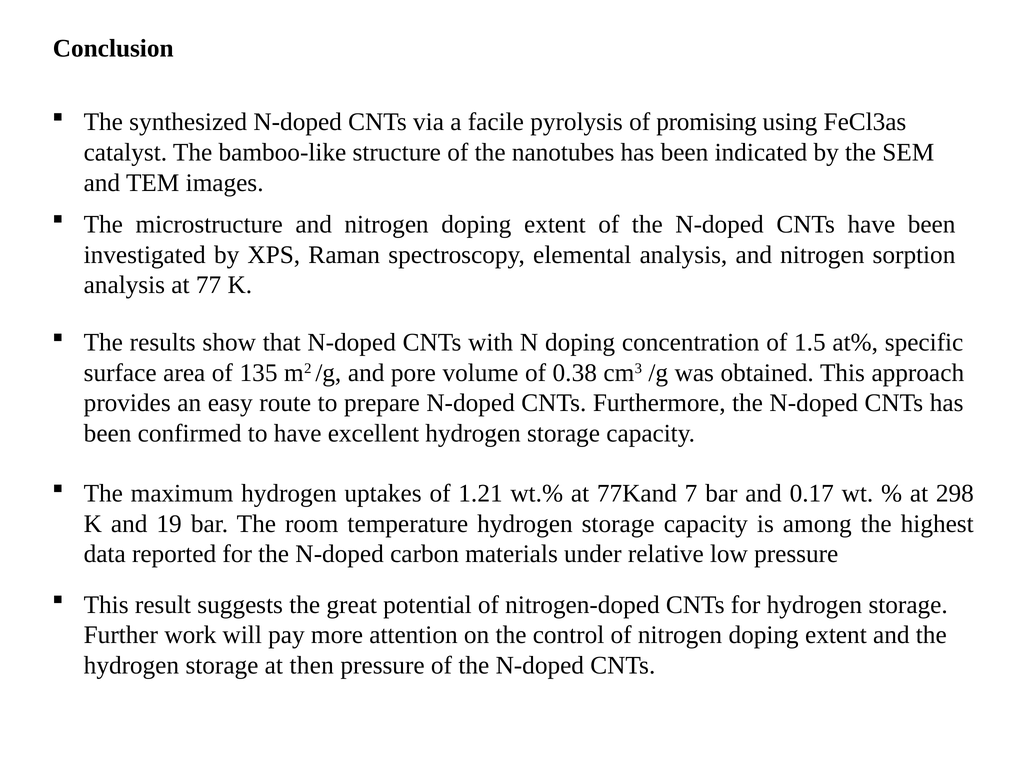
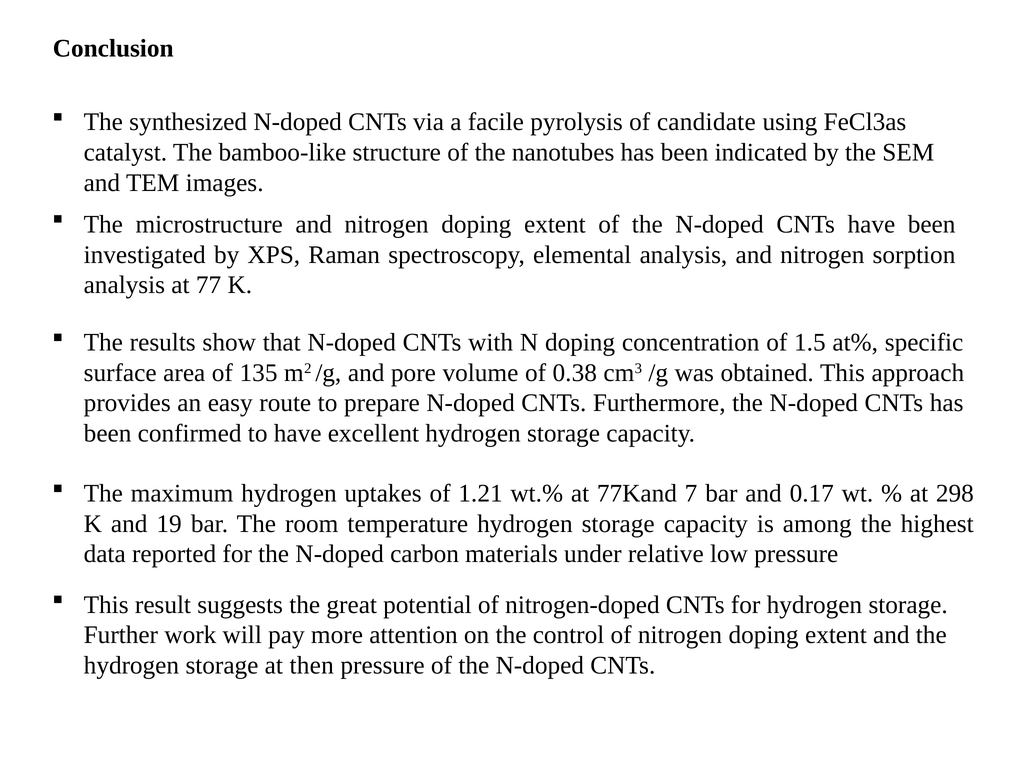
promising: promising -> candidate (706, 122)
